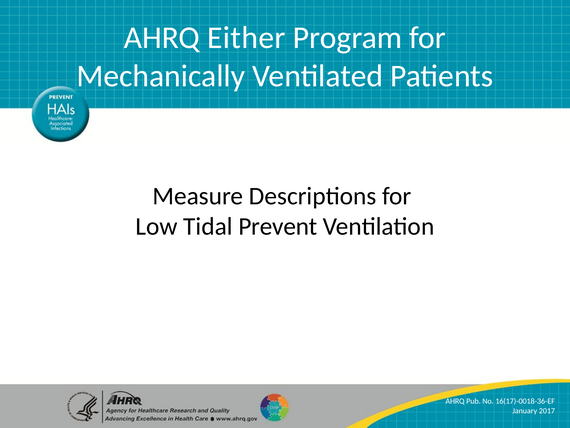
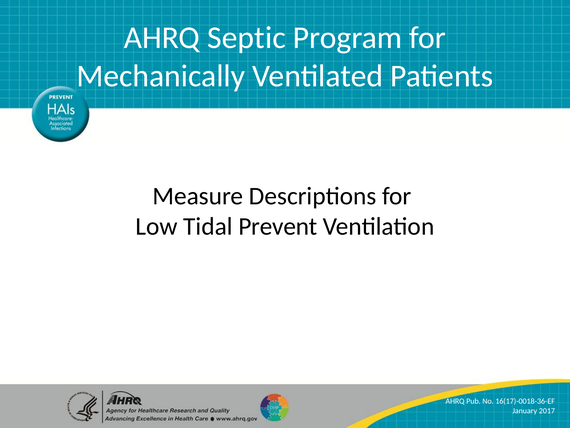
Either: Either -> Septic (246, 38)
